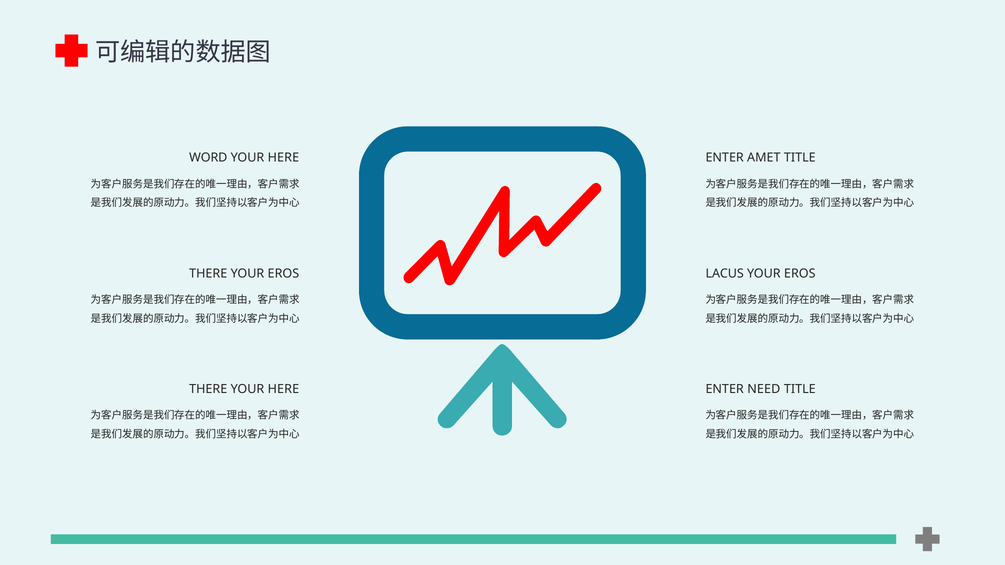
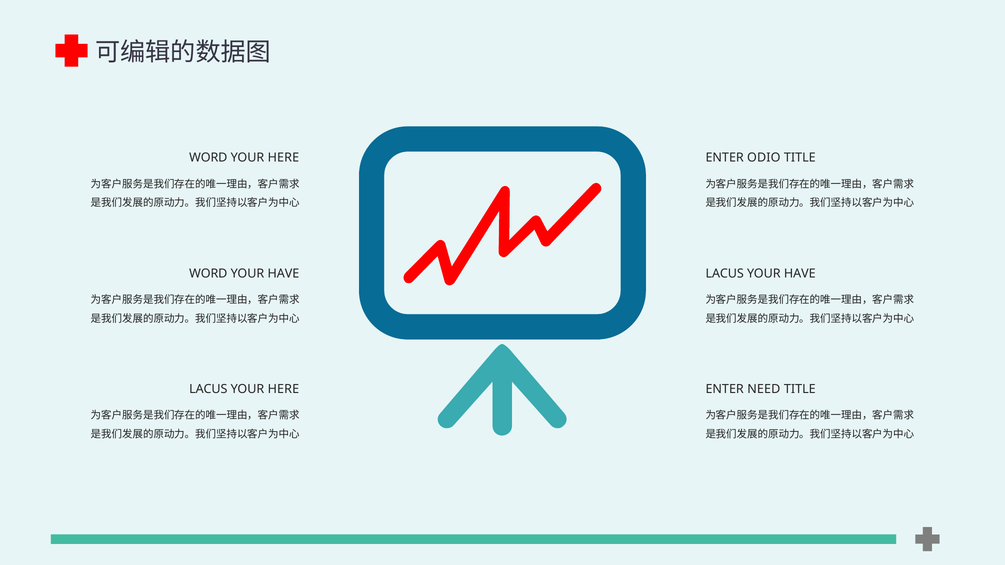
AMET: AMET -> ODIO (764, 158)
THERE: THERE -> WORD (208, 274)
EROS: EROS -> HAVE (283, 274)
EROS: EROS -> HAVE (800, 274)
THERE: THERE -> LACUS (208, 389)
